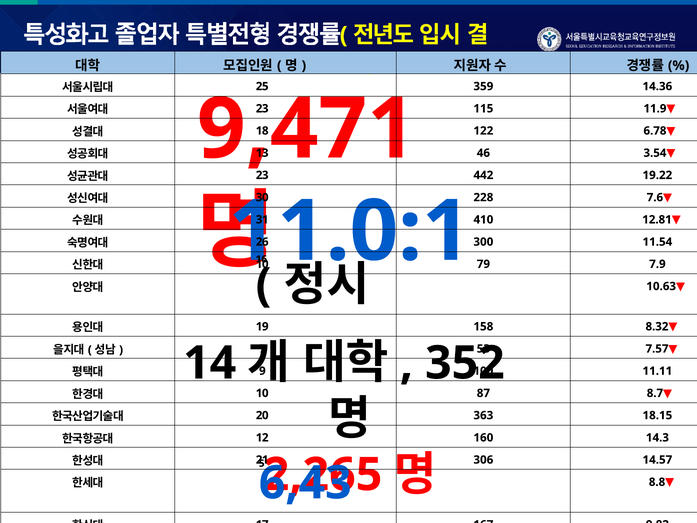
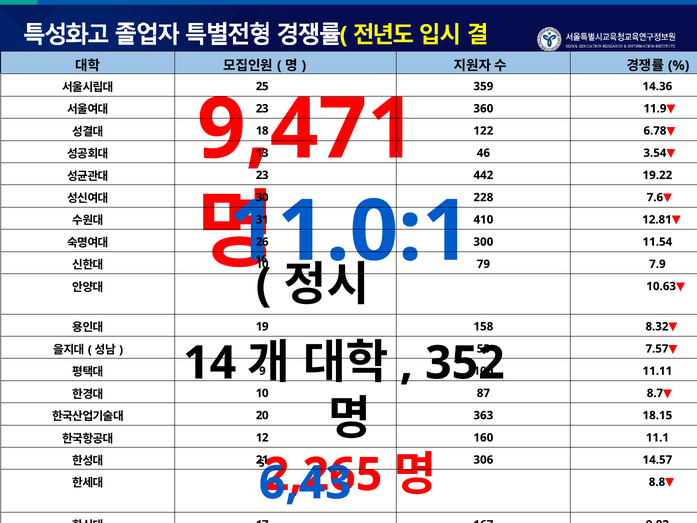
115: 115 -> 360 (483, 109)
14.3: 14.3 -> 11.1 (657, 437)
